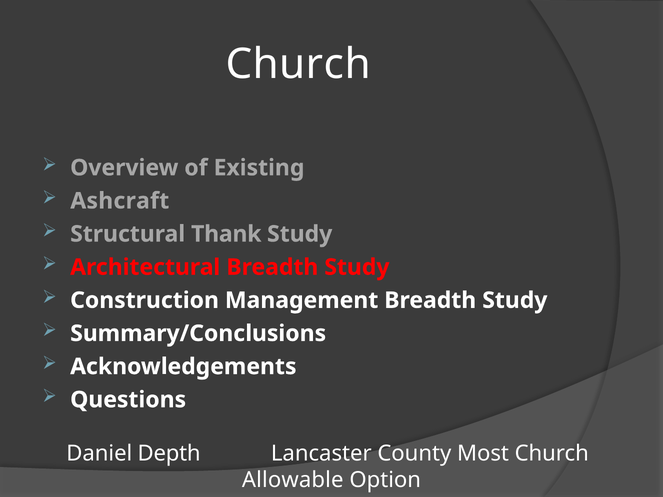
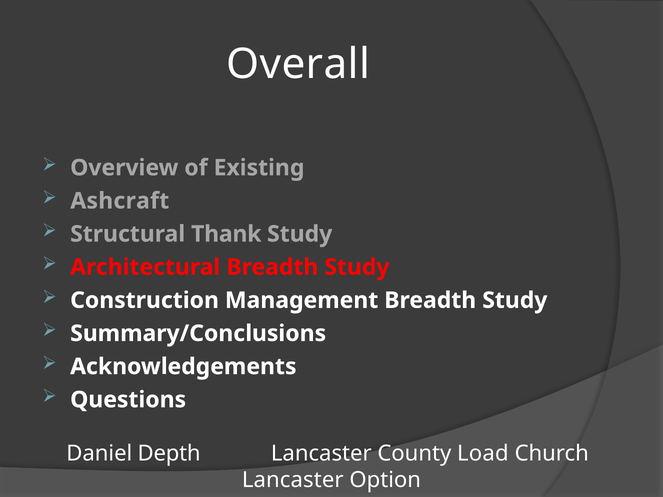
Church: Church -> Overall (298, 64)
Most: Most -> Load (483, 453)
Allowable: Allowable -> Lancaster (293, 480)
